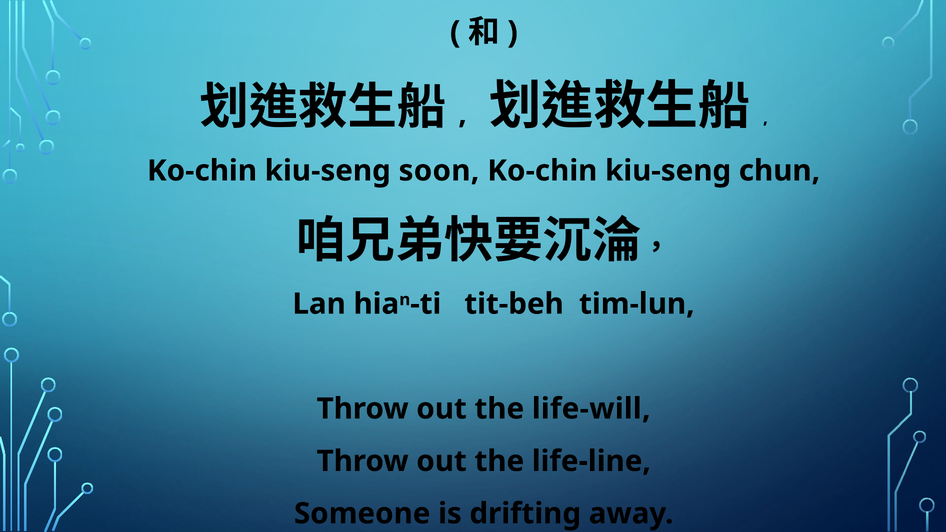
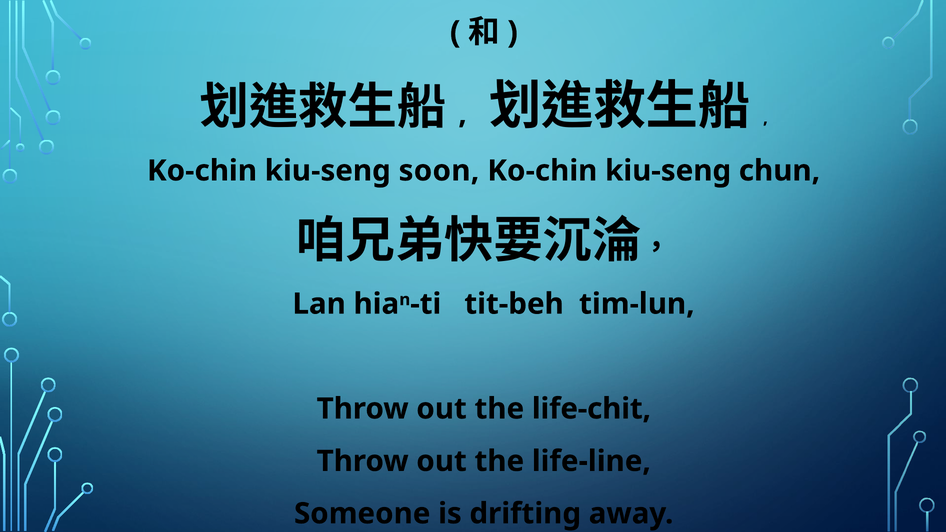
life-will: life-will -> life-chit (591, 409)
